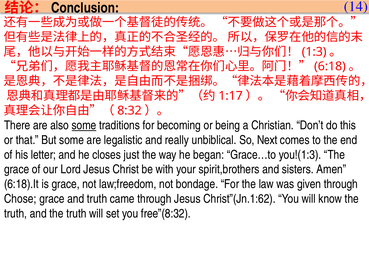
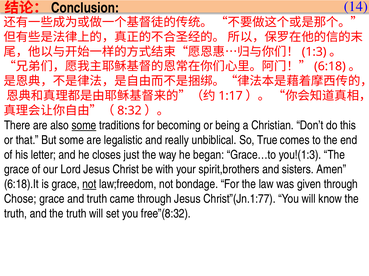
Next: Next -> True (267, 140)
not underline: none -> present (89, 185)
Christ”(Jn.1:62: Christ”(Jn.1:62 -> Christ”(Jn.1:77 (239, 199)
